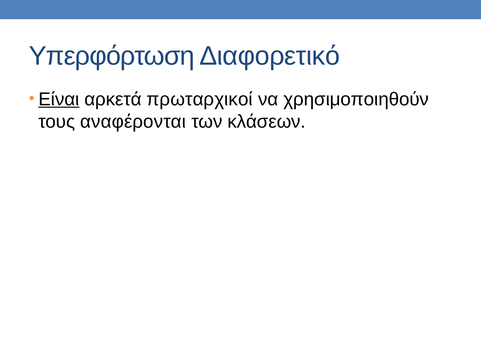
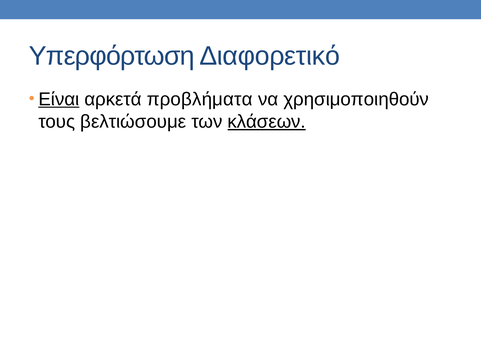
πρωταρχικοί: πρωταρχικοί -> προβλήματα (200, 99)
αναφέρονται: αναφέρονται -> βελτιώσουμε (133, 122)
κλάσεων underline: none -> present (267, 122)
